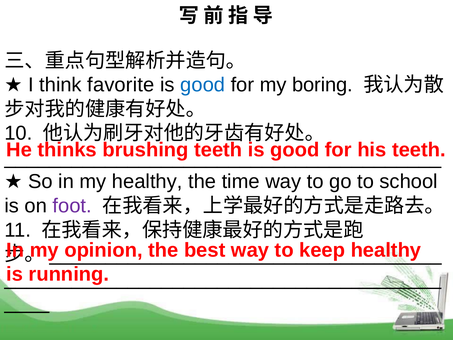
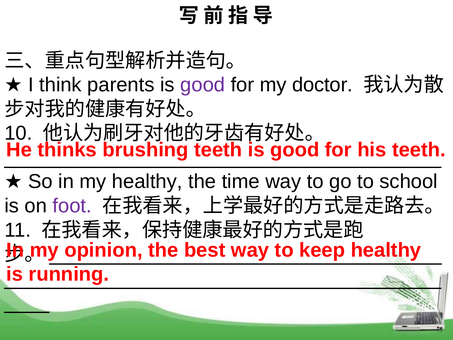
favorite: favorite -> parents (121, 85)
good colour: blue -> purple (203, 85)
boring: boring -> doctor (323, 85)
